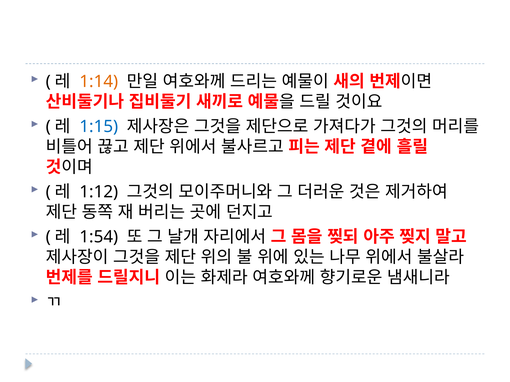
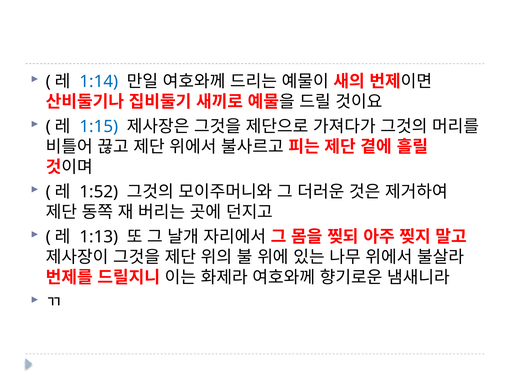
1:14 colour: orange -> blue (99, 82)
1:12: 1:12 -> 1:52 (99, 192)
1:54: 1:54 -> 1:13 (99, 237)
